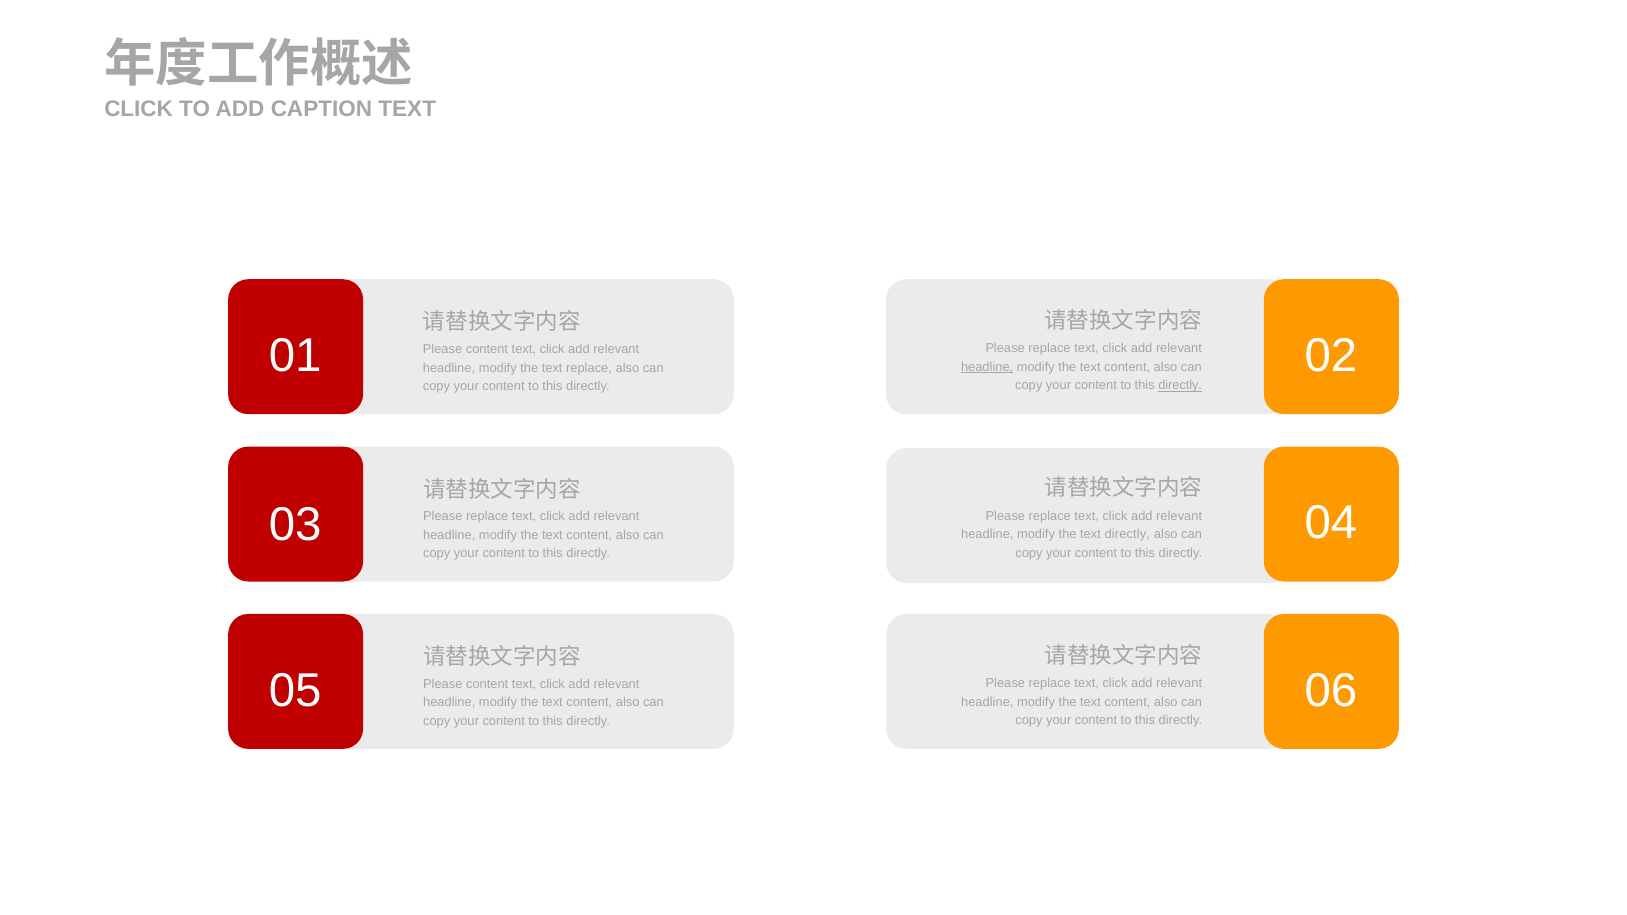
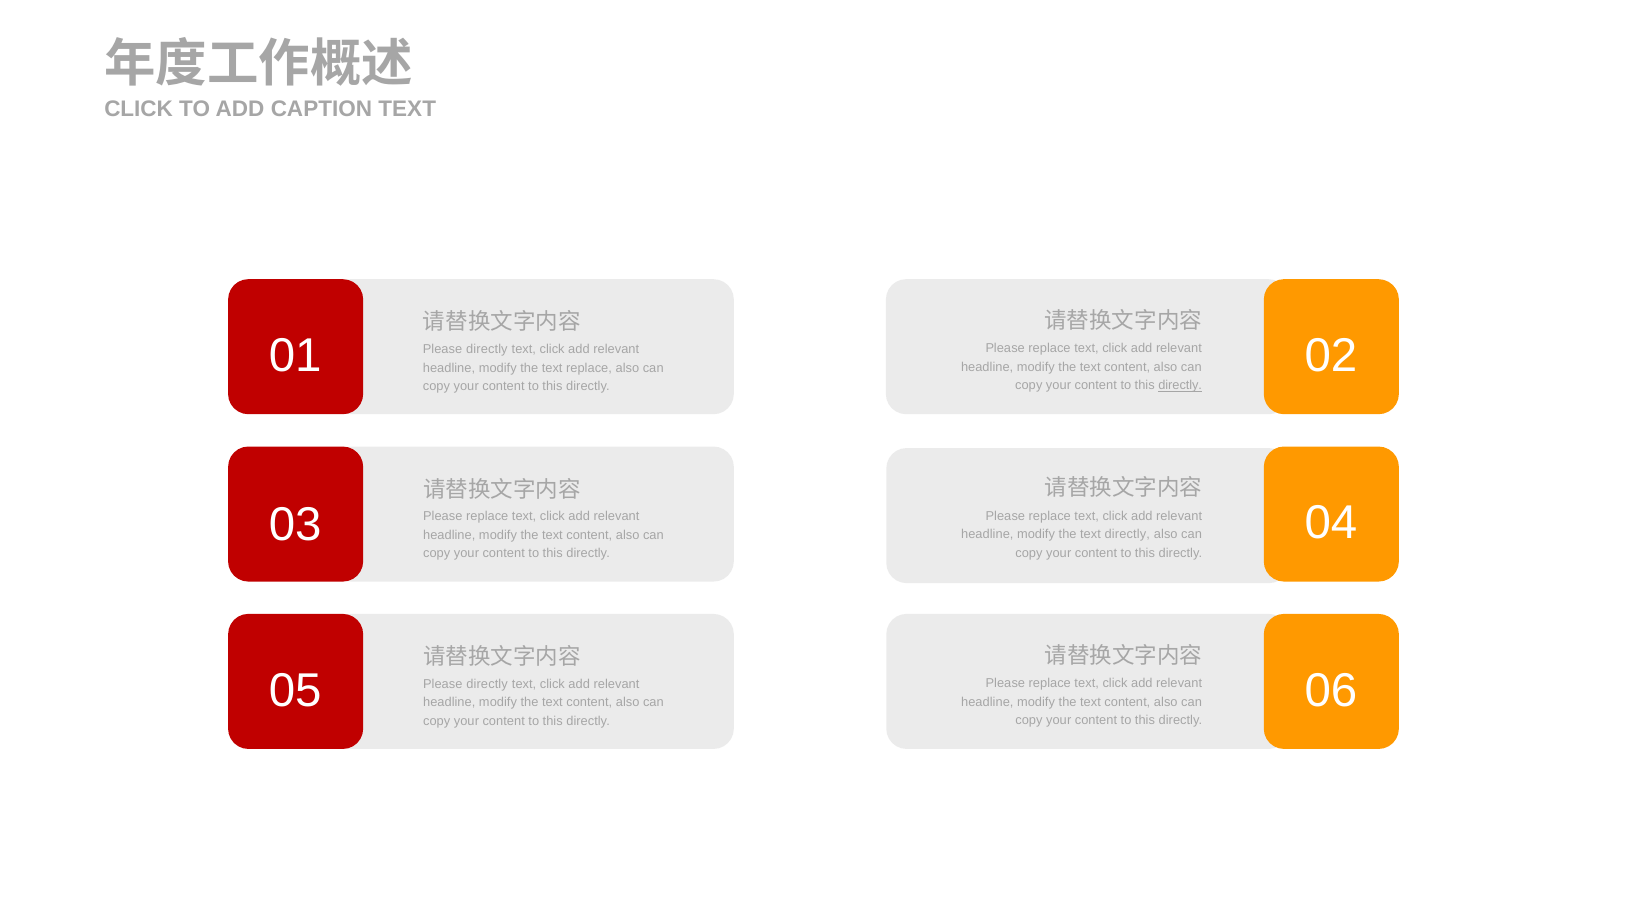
content: content -> directly (487, 349)
headline underline: present -> none (987, 367)
content: content -> directly (487, 684)
